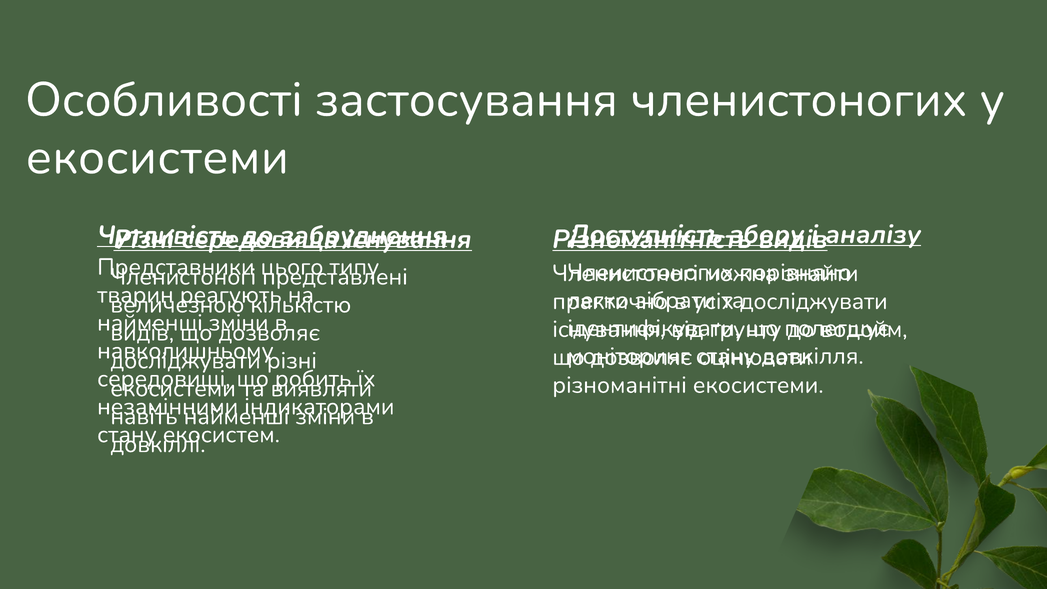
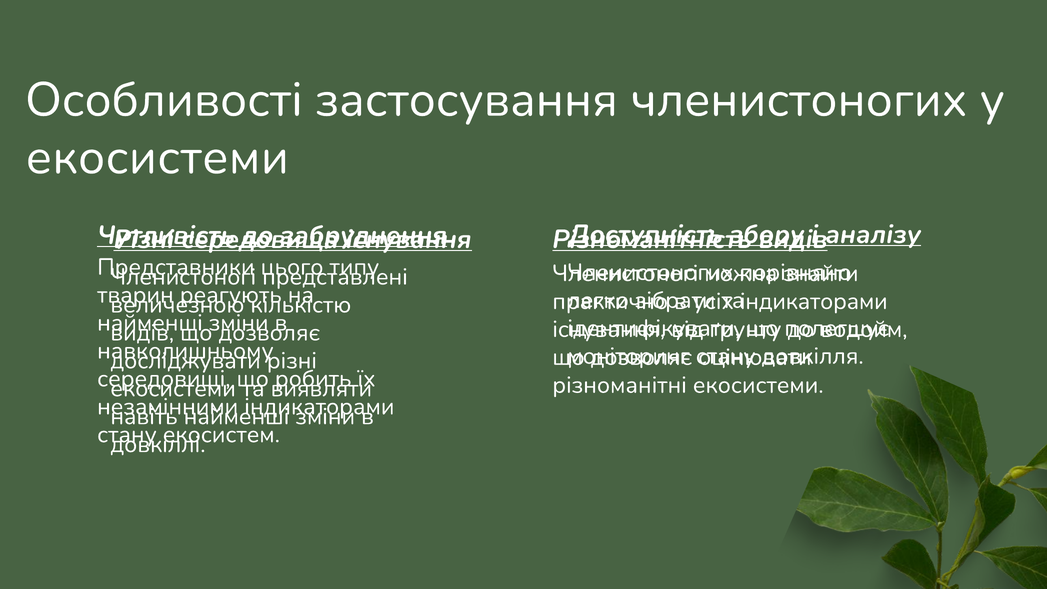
досліджувати: досліджувати -> індикаторами (814, 301)
